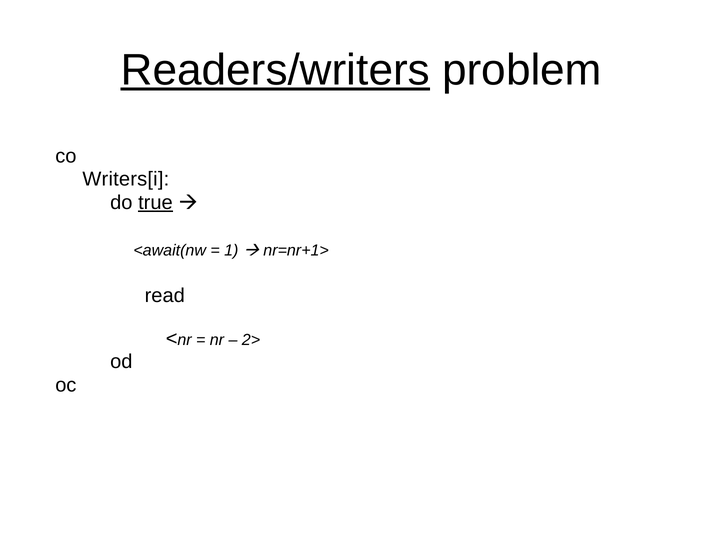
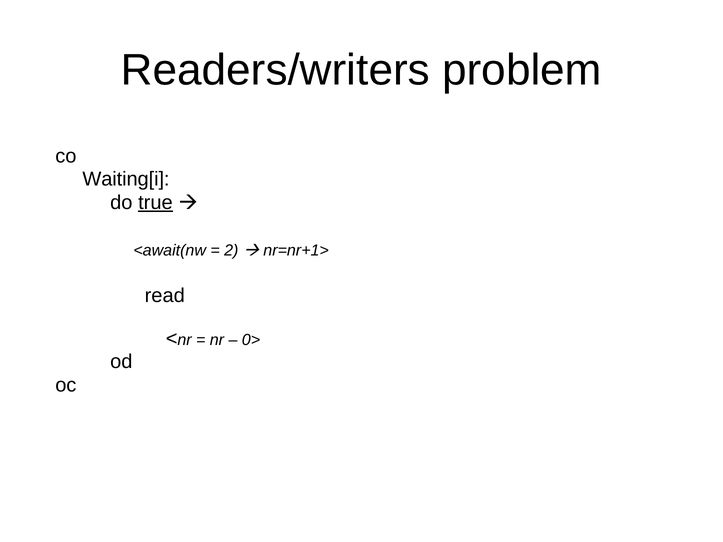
Readers/writers underline: present -> none (275, 70)
Writers[i: Writers[i -> Waiting[i (126, 179)
1: 1 -> 2 (231, 251)
2>: 2> -> 0> (251, 340)
